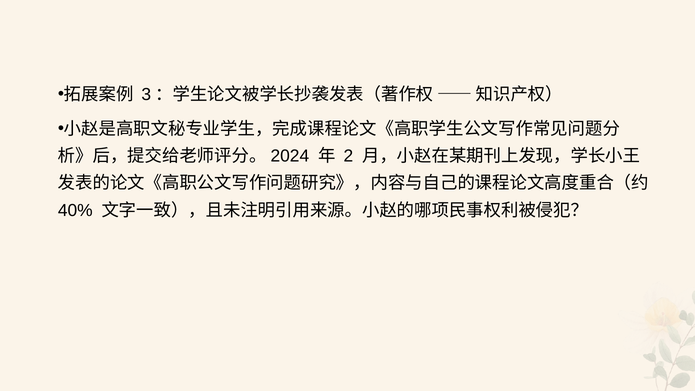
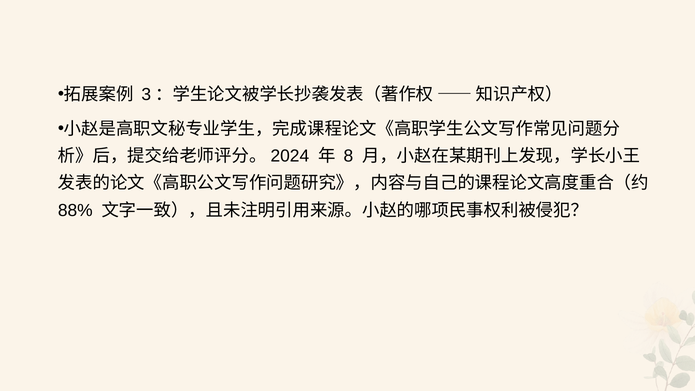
2: 2 -> 8 (348, 156)
40%: 40% -> 88% (75, 210)
